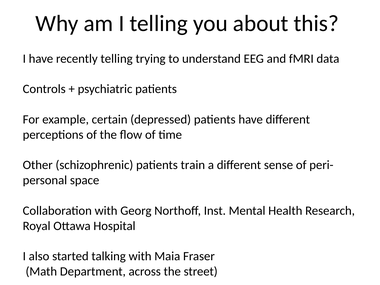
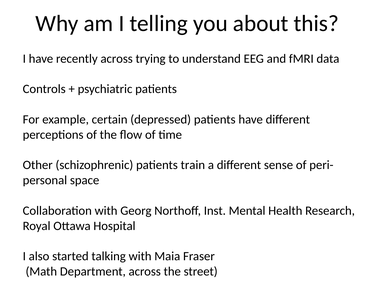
recently telling: telling -> across (117, 59)
